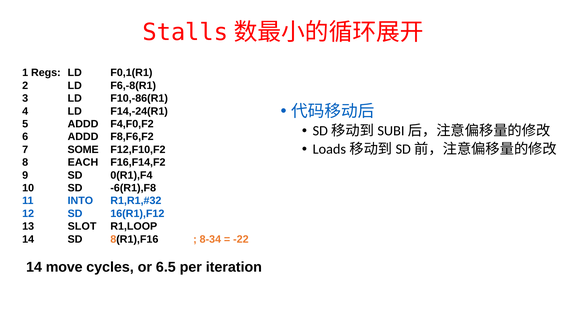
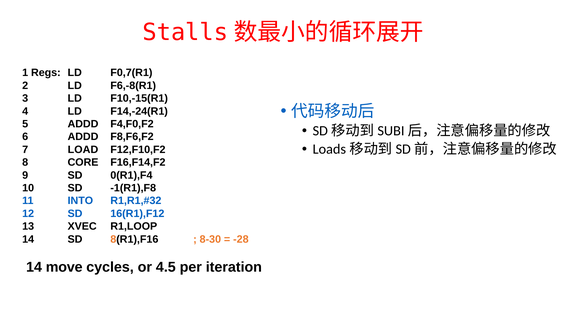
F0,1(R1: F0,1(R1 -> F0,7(R1 (131, 73)
F10,-86(R1: F10,-86(R1 -> F10,-15(R1 (139, 99)
SOME: SOME -> LOAD (83, 150)
EACH: EACH -> CORE (83, 163)
-6(R1),F8: -6(R1),F8 -> -1(R1),F8 (133, 188)
SLOT: SLOT -> XVEC (82, 227)
8-34: 8-34 -> 8-30 (210, 240)
-22: -22 -> -28 (241, 240)
6.5: 6.5 -> 4.5 (166, 268)
